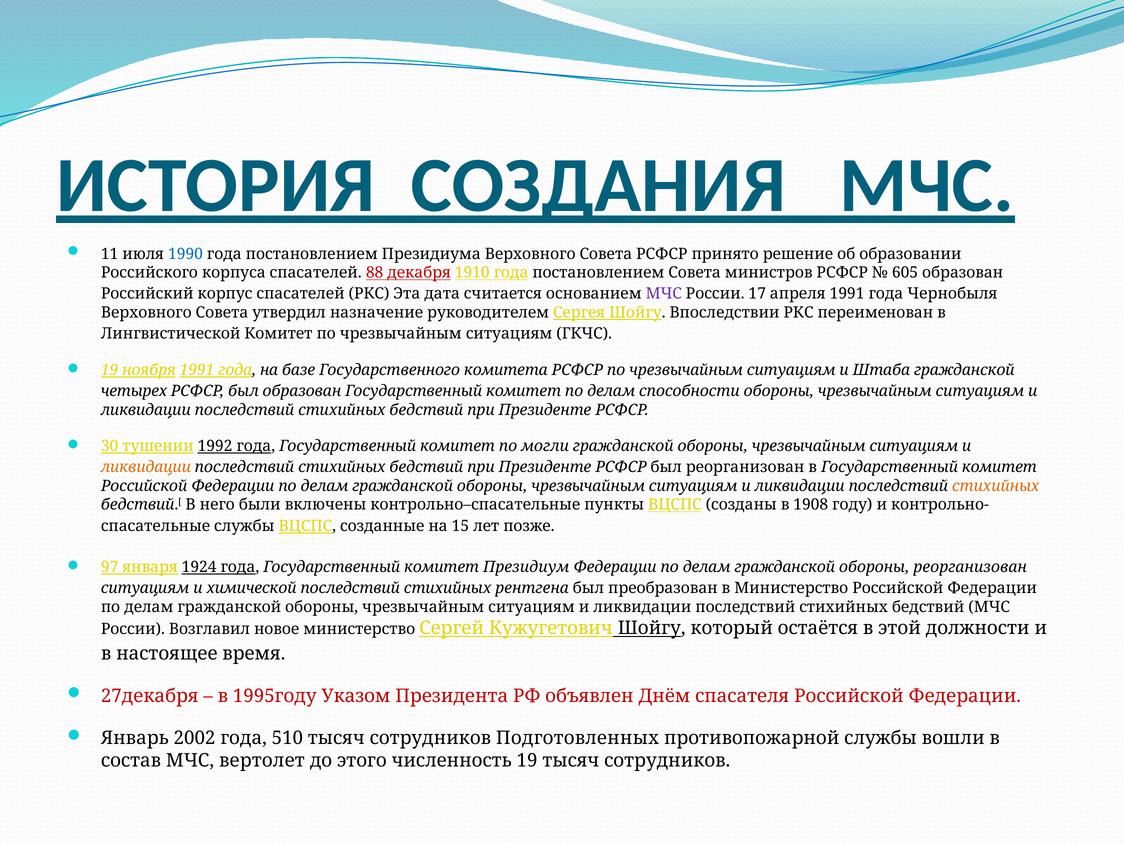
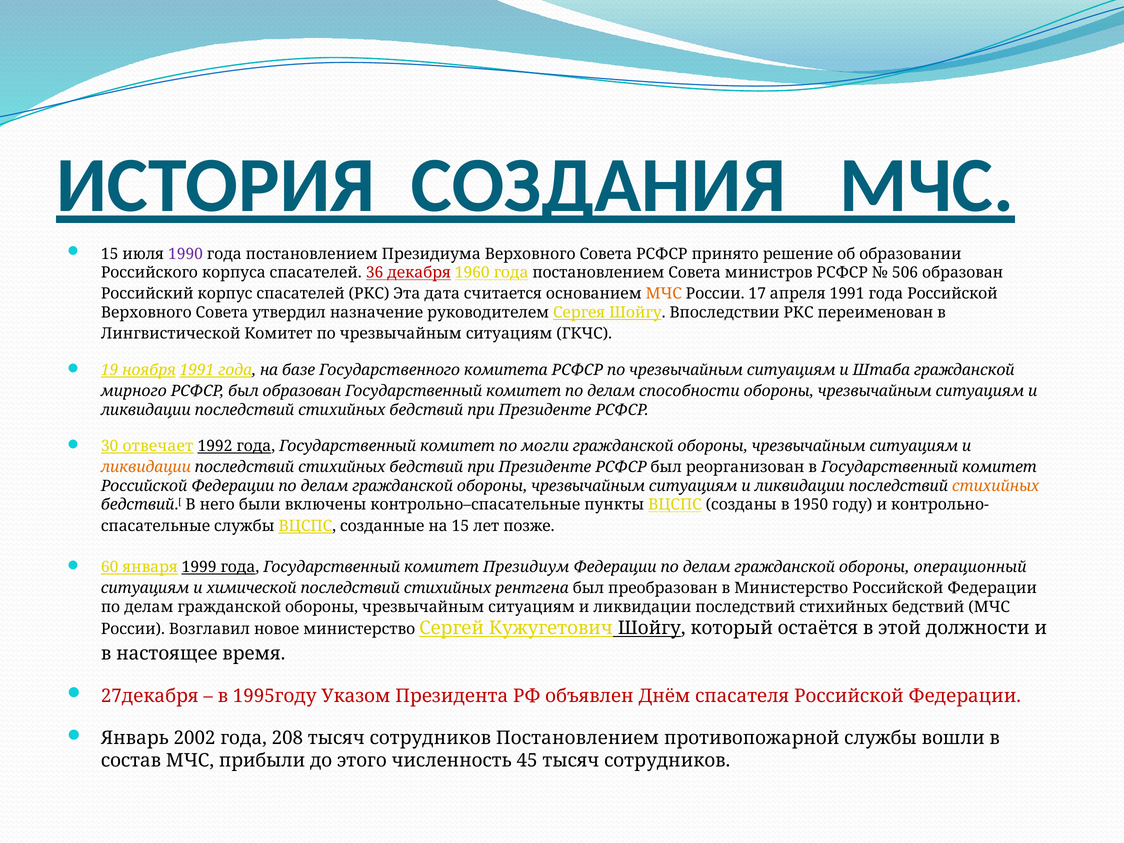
11: 11 -> 15 (110, 254)
1990 colour: blue -> purple (186, 254)
88: 88 -> 36 (375, 273)
1910: 1910 -> 1960 (472, 273)
605: 605 -> 506 (905, 273)
МЧС colour: purple -> orange (664, 294)
года Чернобыля: Чернобыля -> Российской (952, 294)
четырех: четырех -> мирного (134, 391)
тушении: тушении -> отвечает (158, 446)
1908: 1908 -> 1950 (811, 505)
97: 97 -> 60 (110, 567)
1924: 1924 -> 1999 (199, 567)
обороны реорганизован: реорганизован -> операционный (970, 567)
510: 510 -> 208 (287, 738)
сотрудников Подготовленных: Подготовленных -> Постановлением (578, 738)
вертолет: вертолет -> прибыли (262, 761)
численность 19: 19 -> 45 (527, 761)
